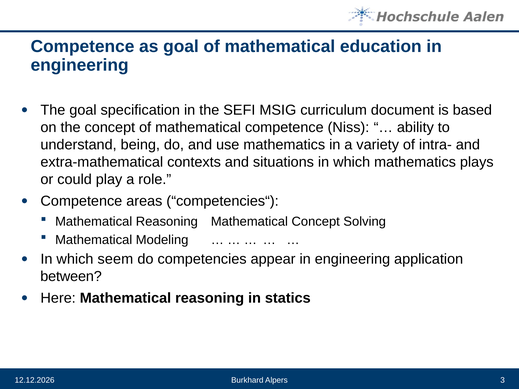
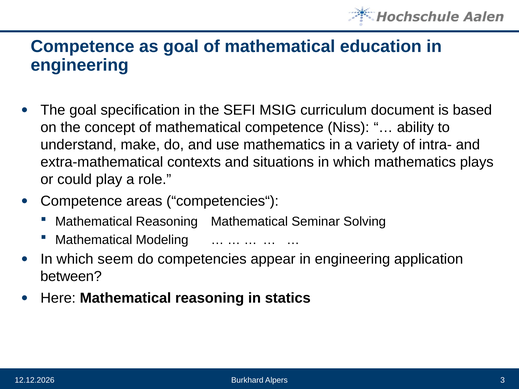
being: being -> make (140, 145)
Mathematical Concept: Concept -> Seminar (316, 222)
